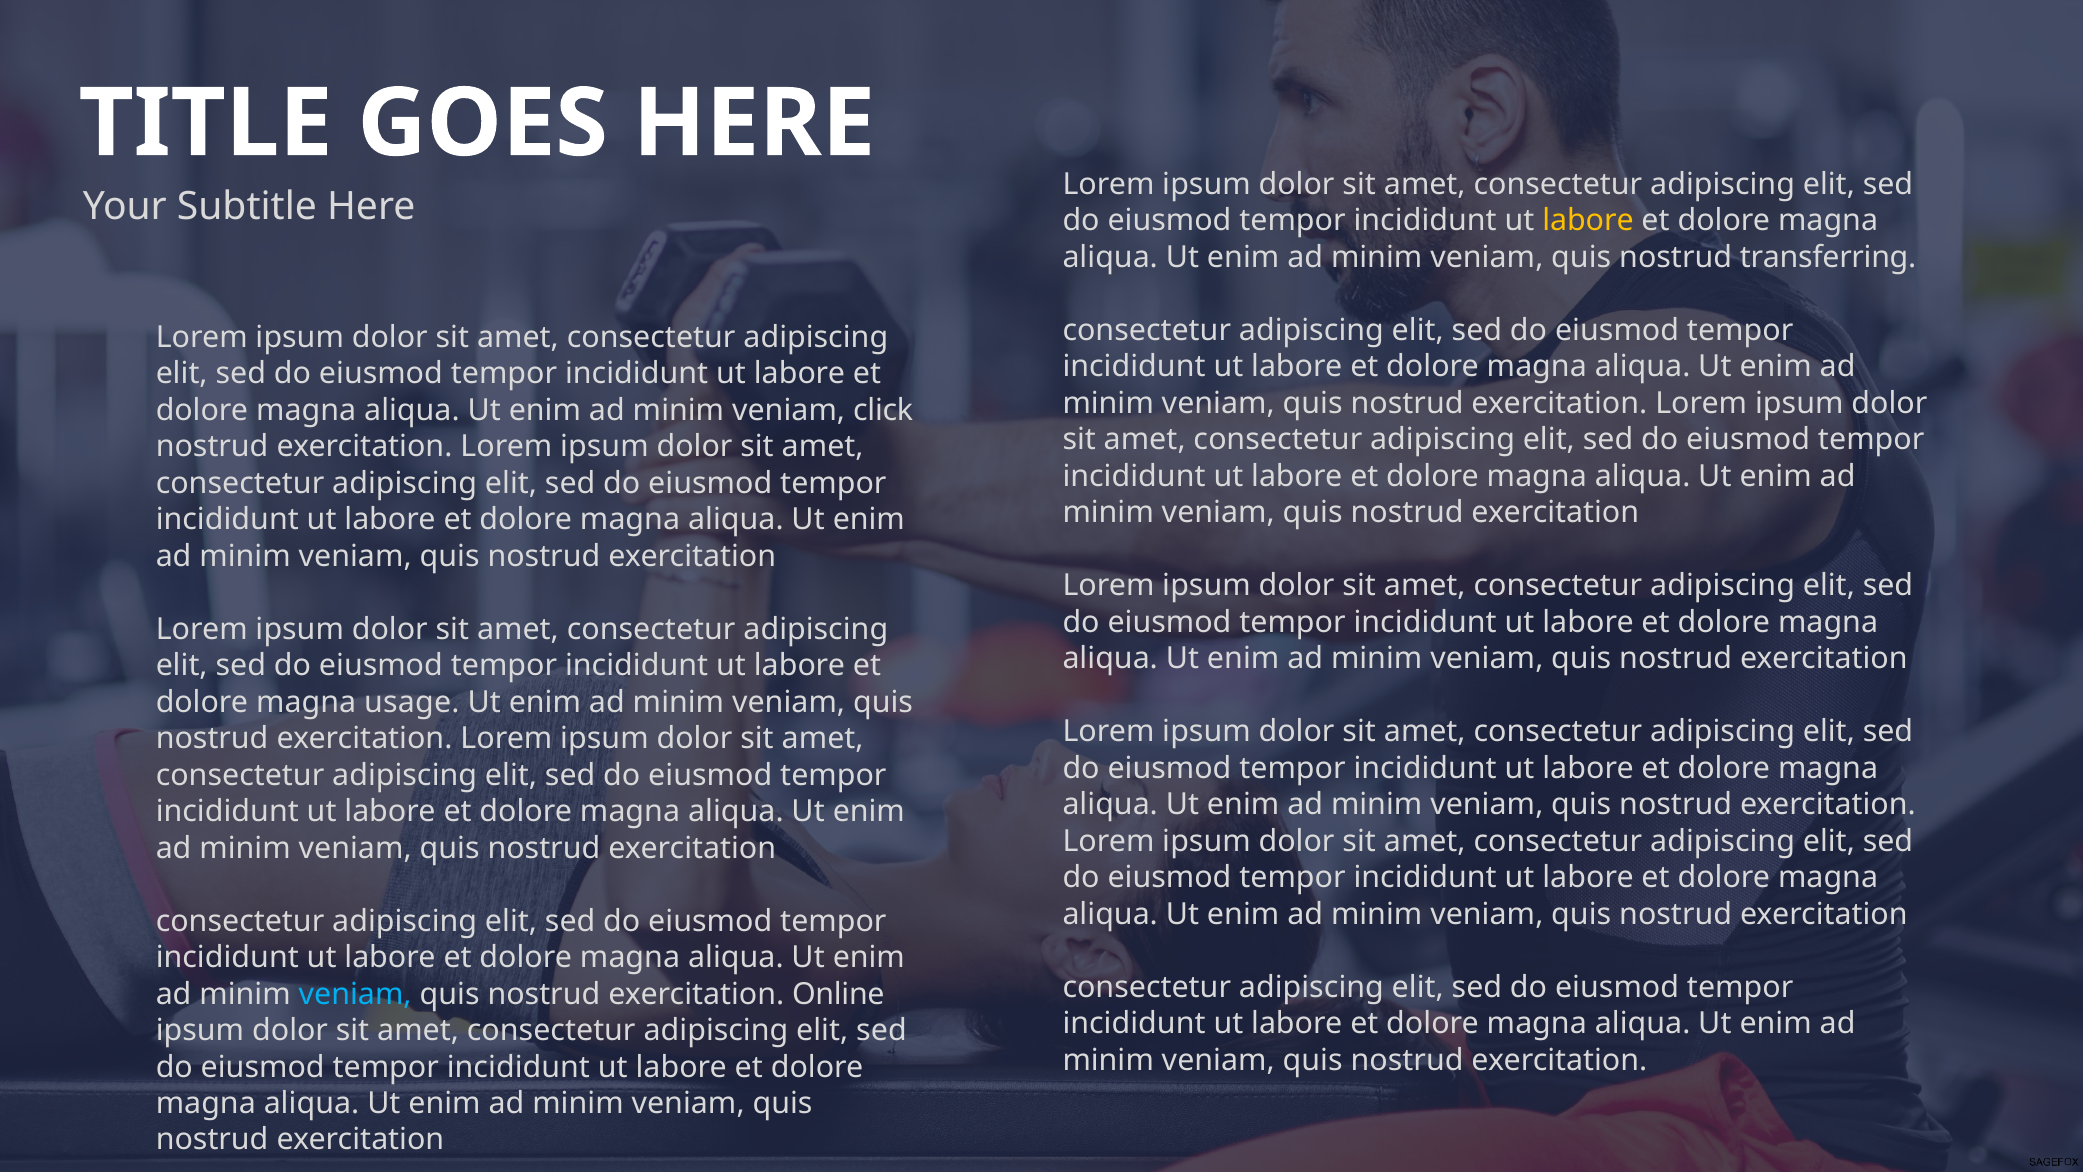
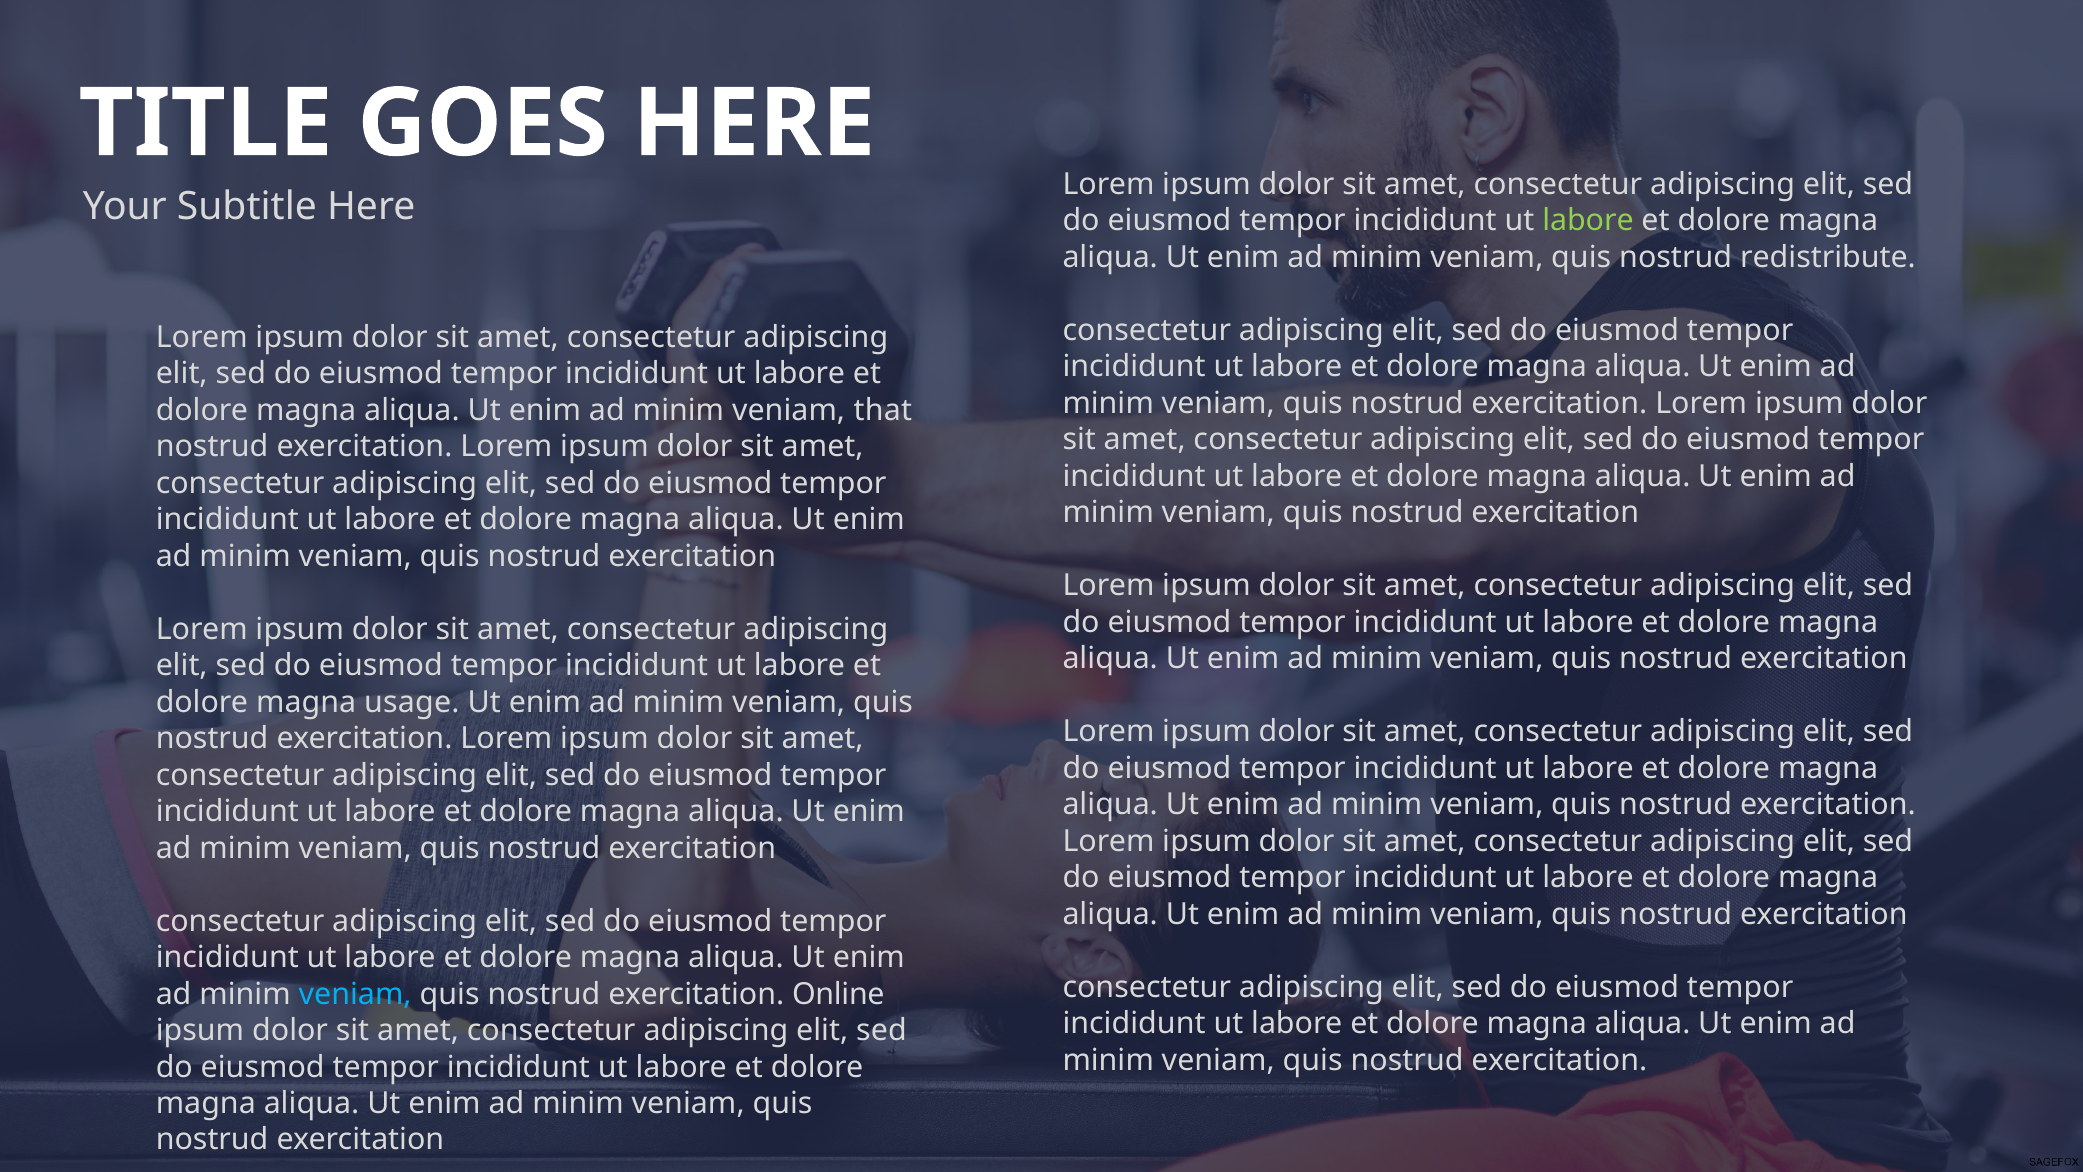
labore colour: yellow -> light green (1588, 221)
transferring: transferring -> redistribute (1828, 257)
click: click -> that (883, 410)
